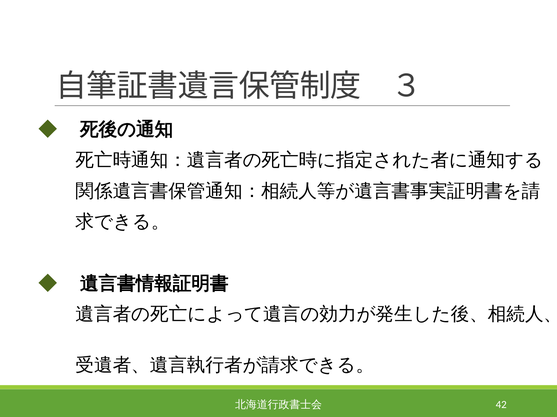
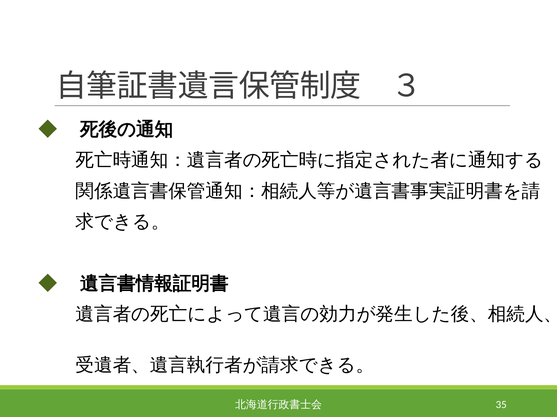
42: 42 -> 35 (501, 405)
